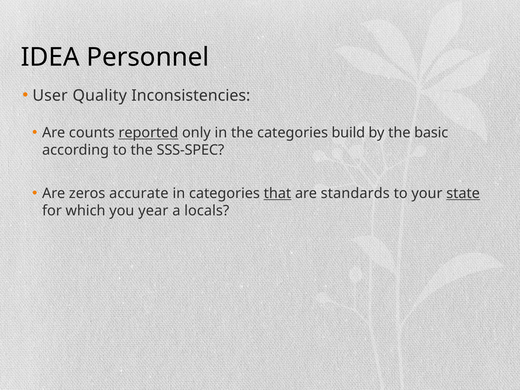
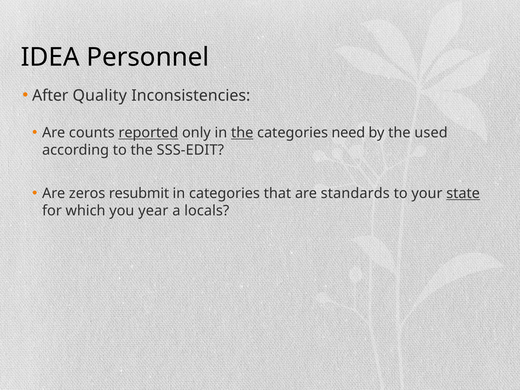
User: User -> After (50, 96)
the underline: none -> present (242, 133)
build: build -> need (348, 133)
basic: basic -> used (431, 133)
SSS-SPEC: SSS-SPEC -> SSS-EDIT (190, 150)
accurate: accurate -> resubmit (139, 193)
that underline: present -> none (277, 193)
